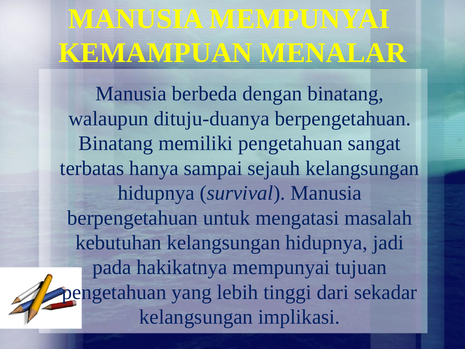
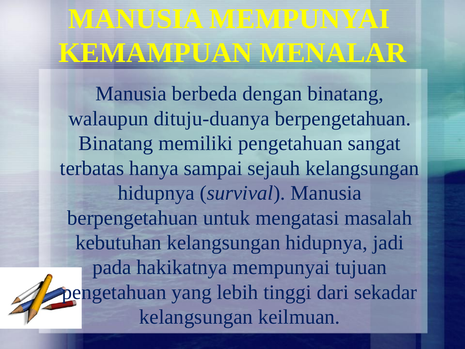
implikasi: implikasi -> keilmuan (299, 317)
